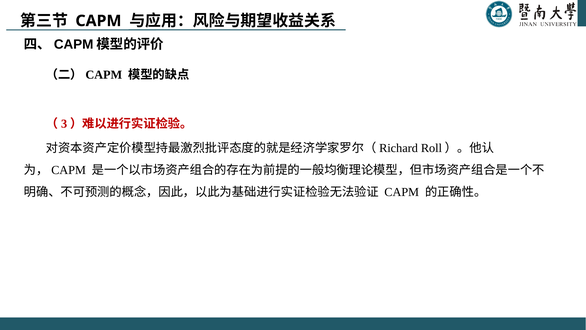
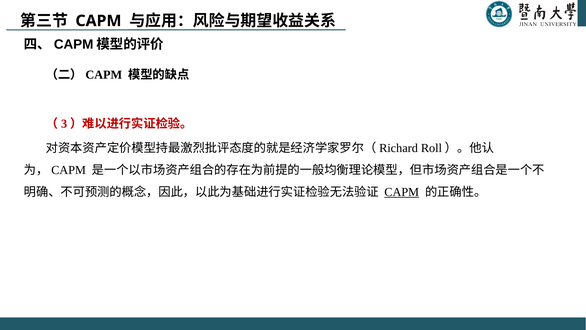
CAPM underline: none -> present (402, 192)
